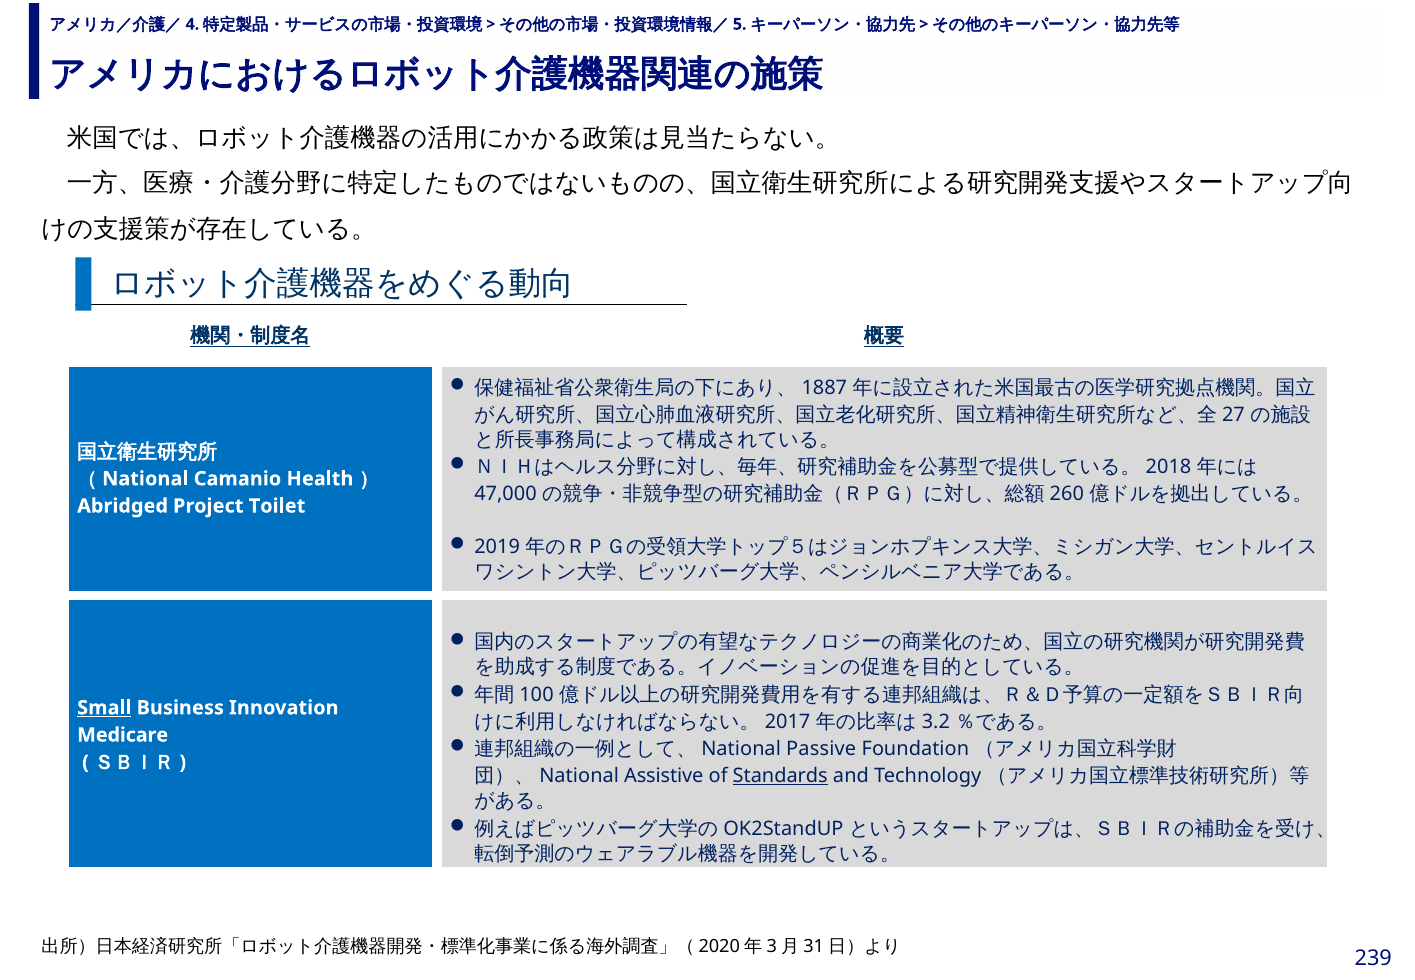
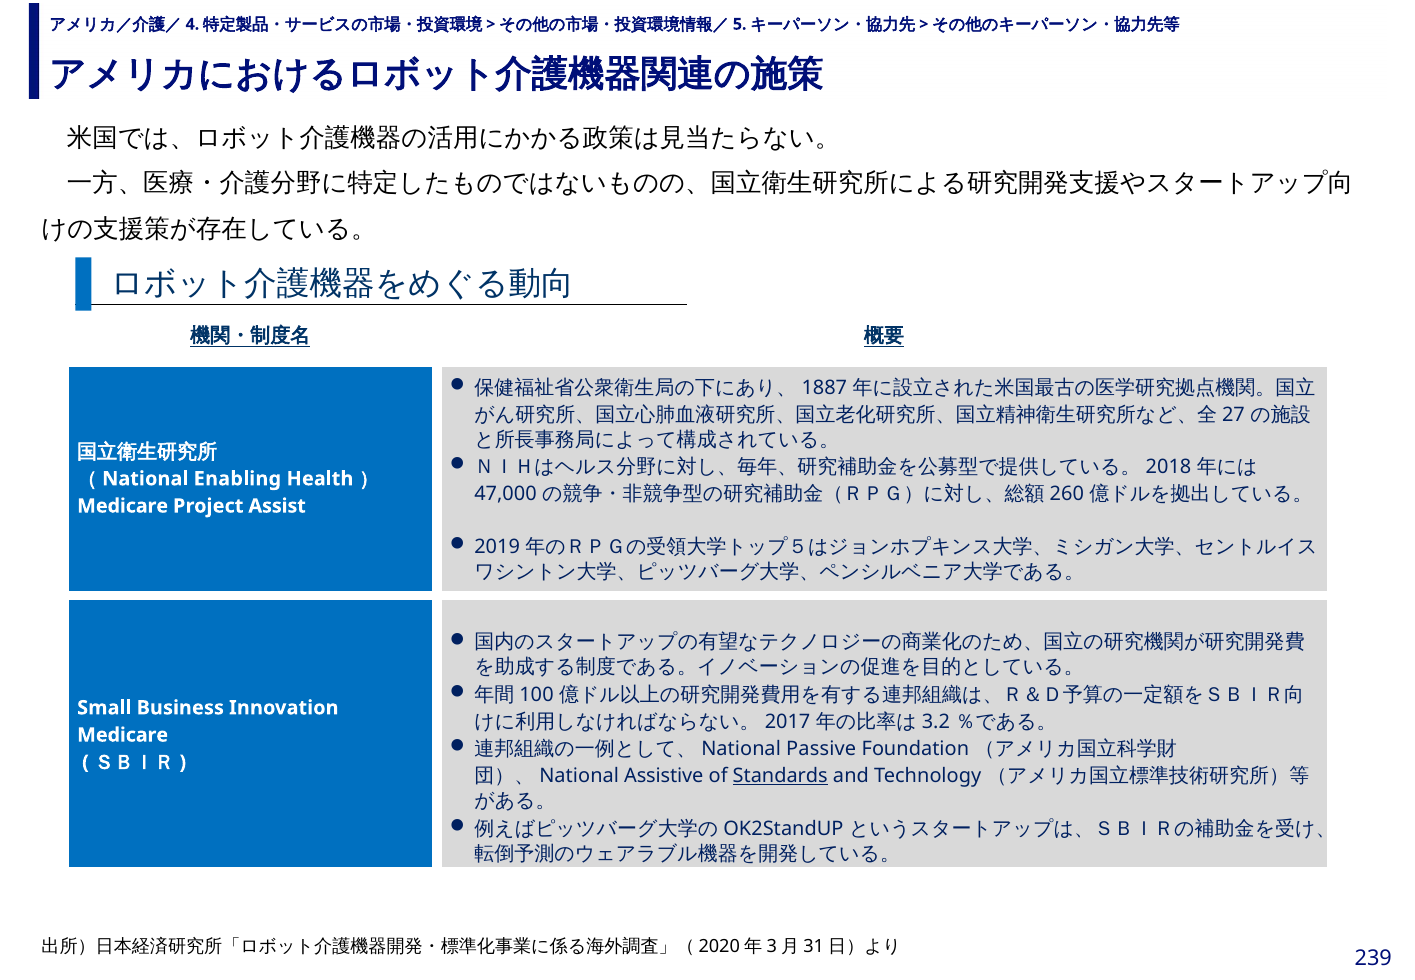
Camanio: Camanio -> Enabling (237, 479)
Abridged: Abridged -> Medicare (123, 506)
Toilet: Toilet -> Assist (277, 506)
Small underline: present -> none (104, 708)
